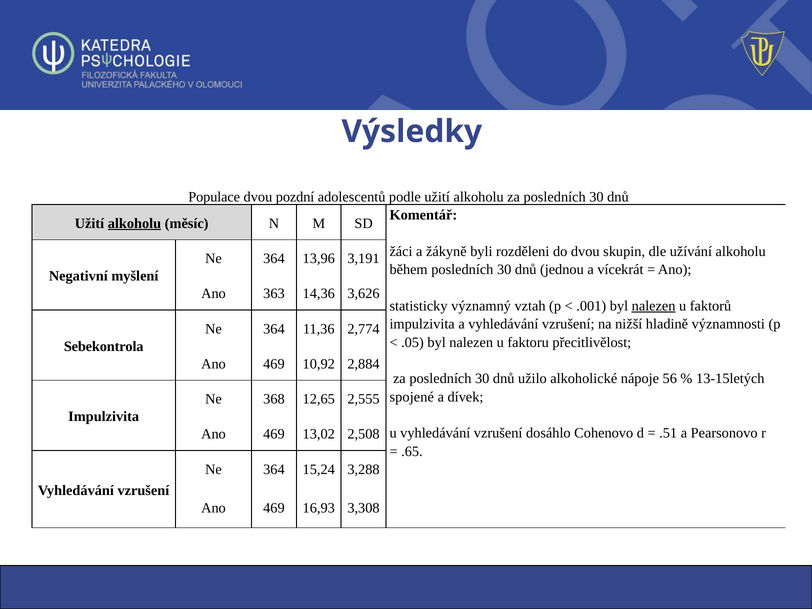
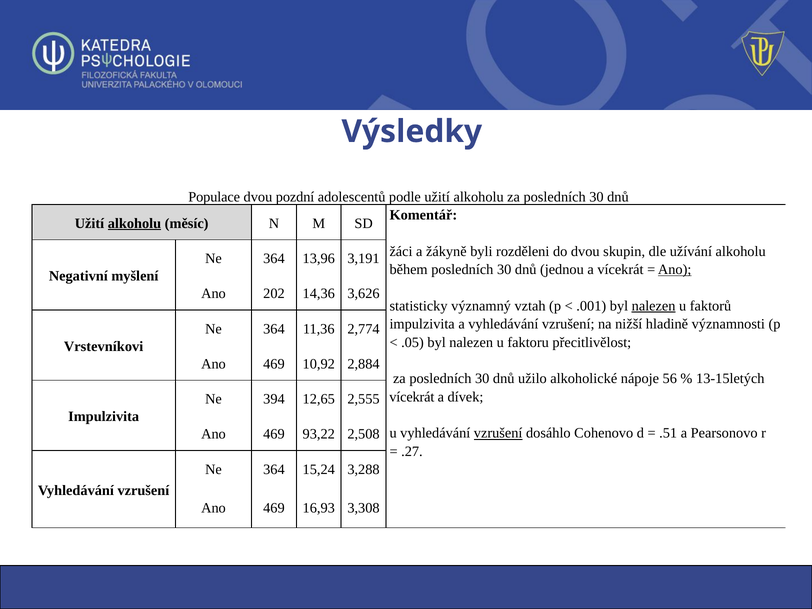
Ano underline: none -> present (675, 270)
363: 363 -> 202 (274, 294)
Sebekontrola: Sebekontrola -> Vrstevníkovi (104, 346)
spojené: spojené -> vícekrát (412, 397)
368: 368 -> 394 (274, 399)
vzrušení underline: none -> present (498, 433)
13,02: 13,02 -> 93,22 (319, 434)
.65: .65 -> .27 (412, 451)
